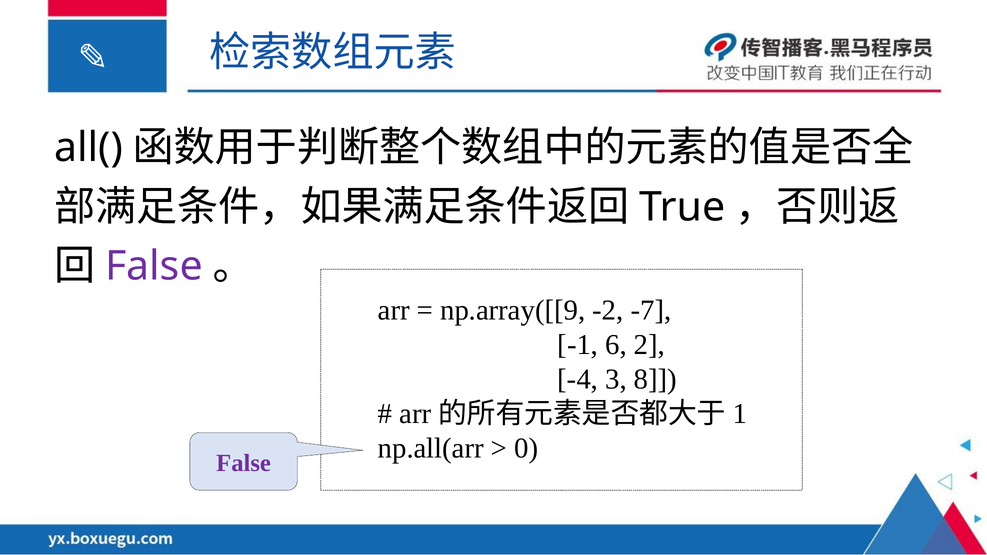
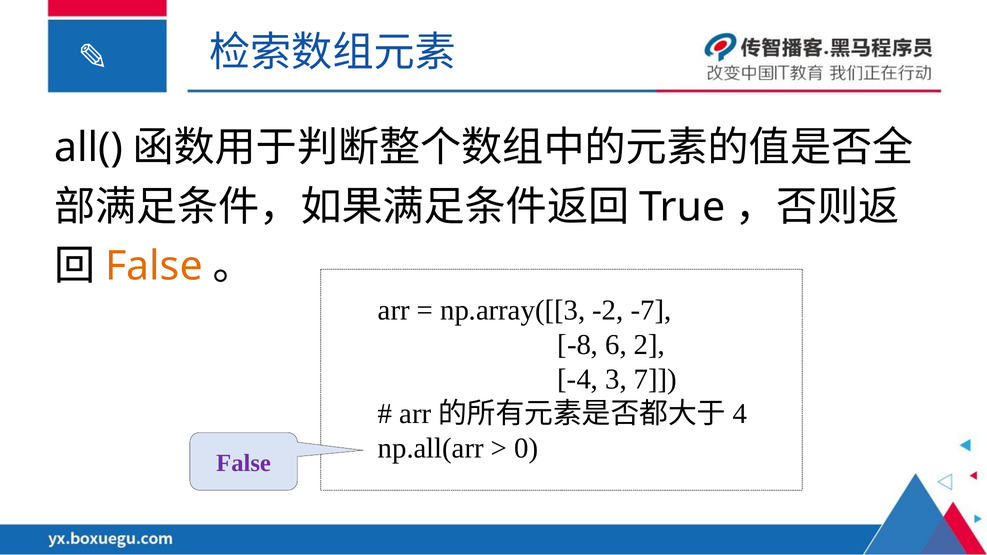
False colour: purple -> orange (154, 266)
np.array([[9: np.array([[9 -> np.array([[3 (513, 310)
-1: -1 -> -8 (578, 345)
8: 8 -> 7 (656, 379)
1: 1 -> 4 (740, 414)
